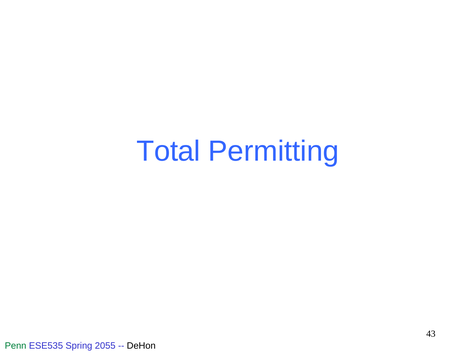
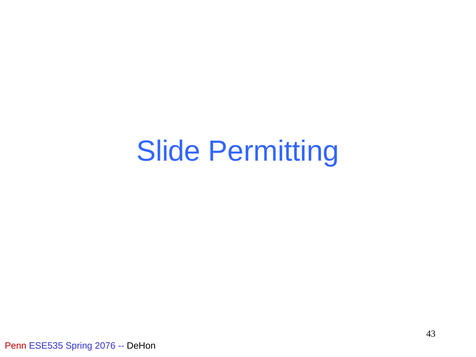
Total: Total -> Slide (169, 151)
Penn colour: green -> red (16, 346)
2055: 2055 -> 2076 (105, 346)
